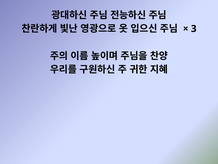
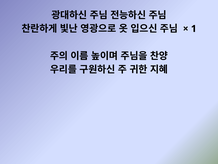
3: 3 -> 1 (194, 29)
